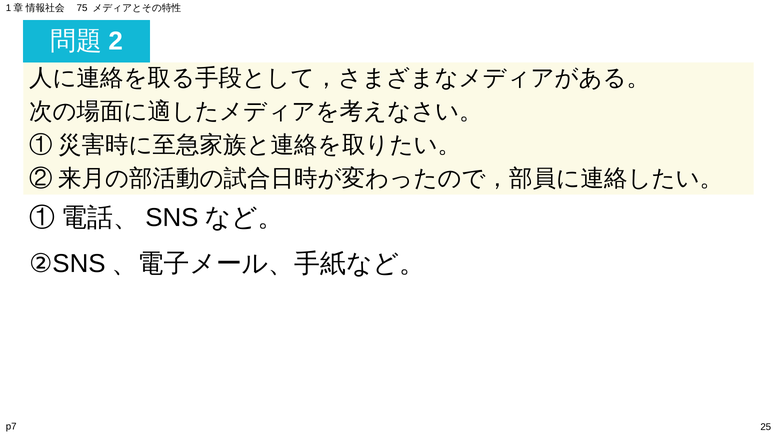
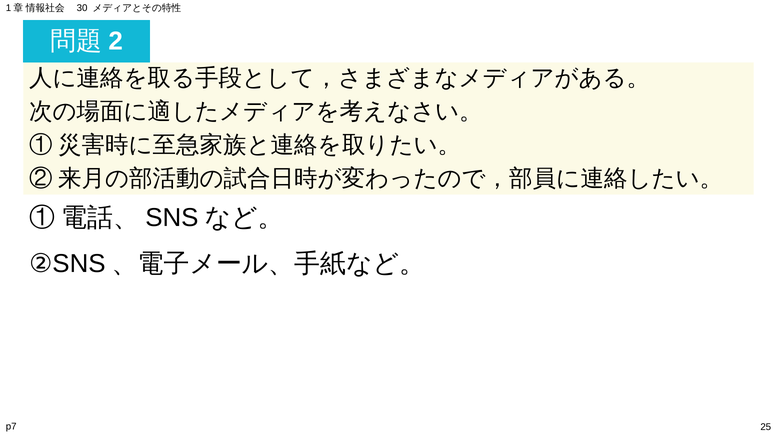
75: 75 -> 30 (82, 8)
